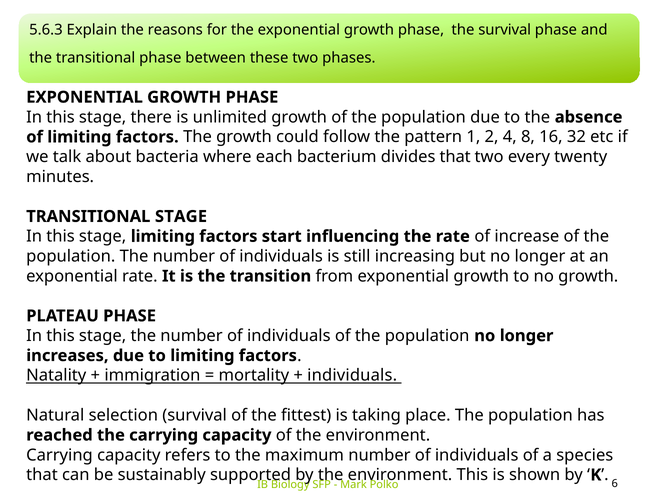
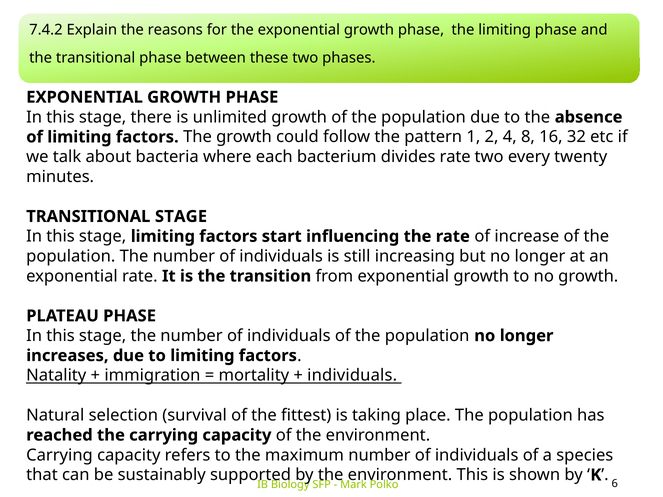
5.6.3: 5.6.3 -> 7.4.2 (46, 30)
the survival: survival -> limiting (505, 30)
divides that: that -> rate (455, 157)
